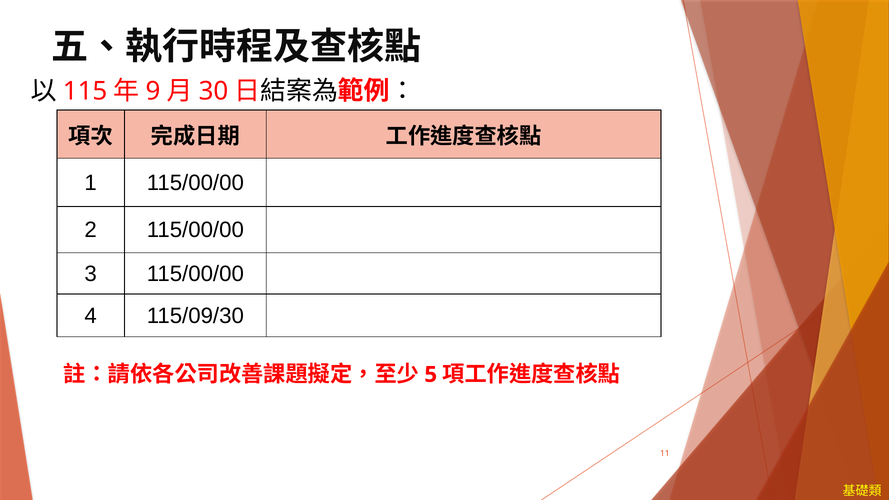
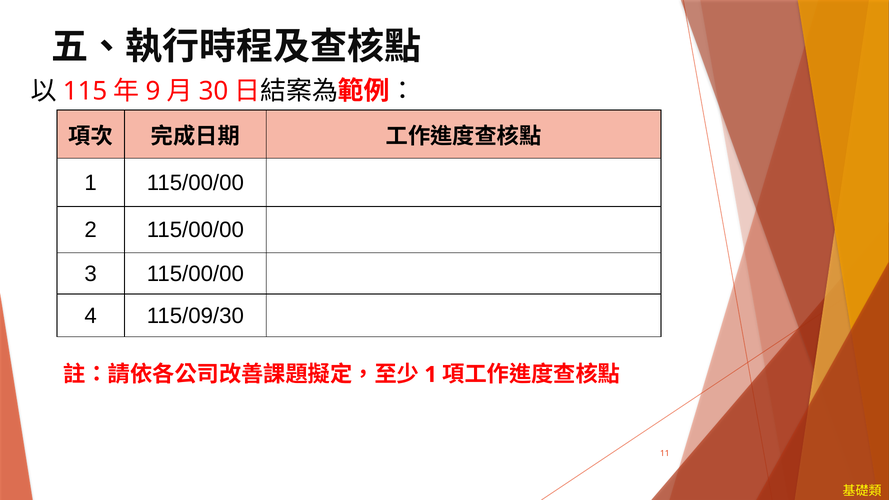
5: 5 -> 1 (431, 375)
